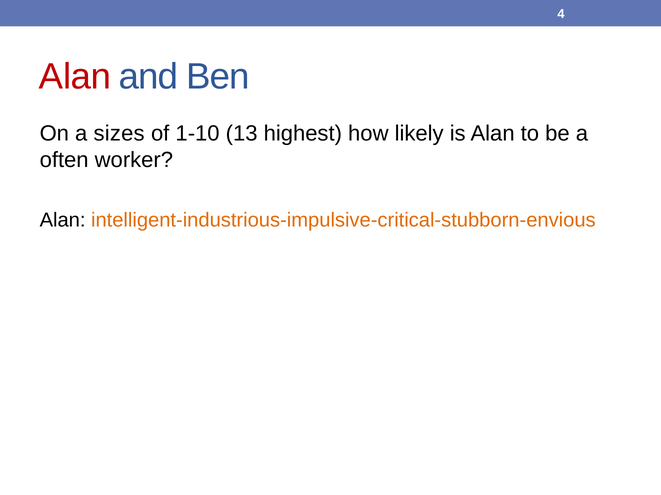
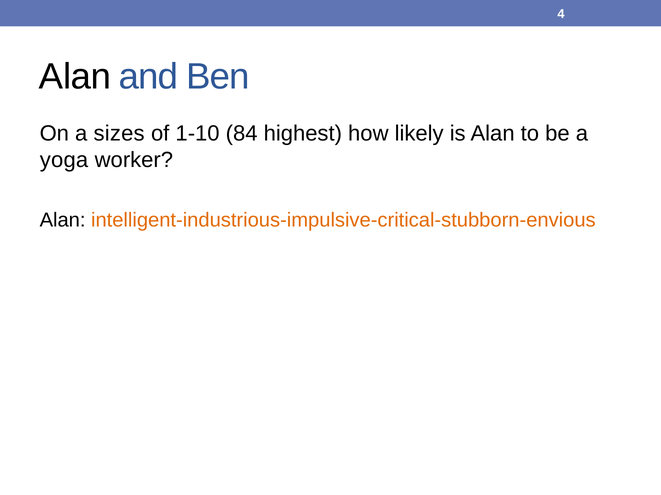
Alan colour: red -> black (75, 77)
13: 13 -> 84 (242, 134)
often: often -> yoga (64, 160)
